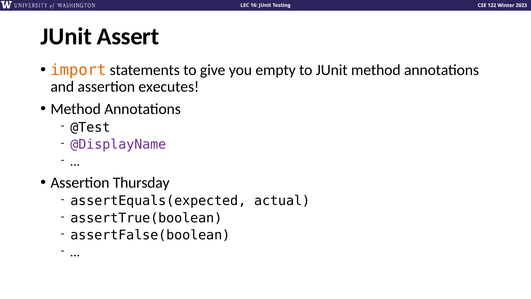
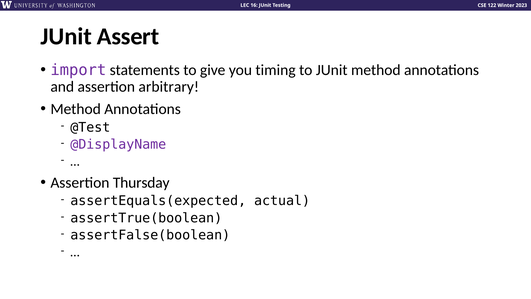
import colour: orange -> purple (78, 70)
empty: empty -> timing (276, 70)
executes: executes -> arbitrary (169, 87)
